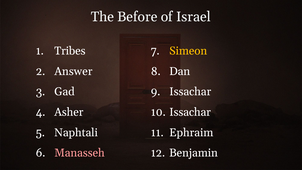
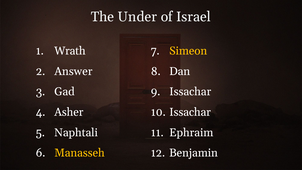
Before: Before -> Under (137, 17)
Tribes: Tribes -> Wrath (70, 51)
Manasseh colour: pink -> yellow (79, 153)
